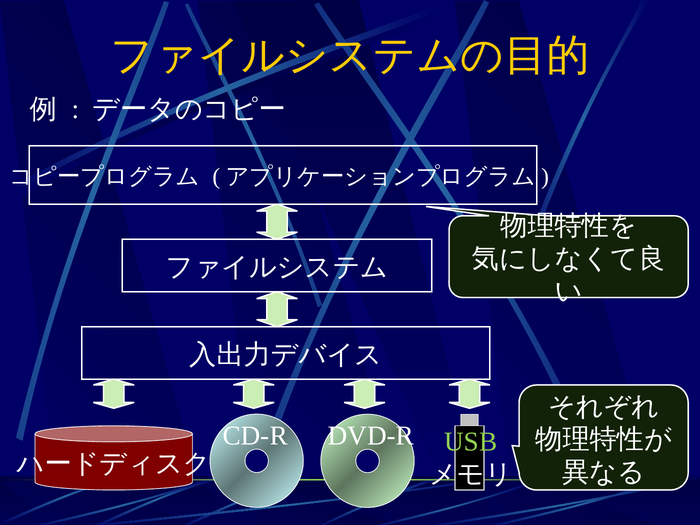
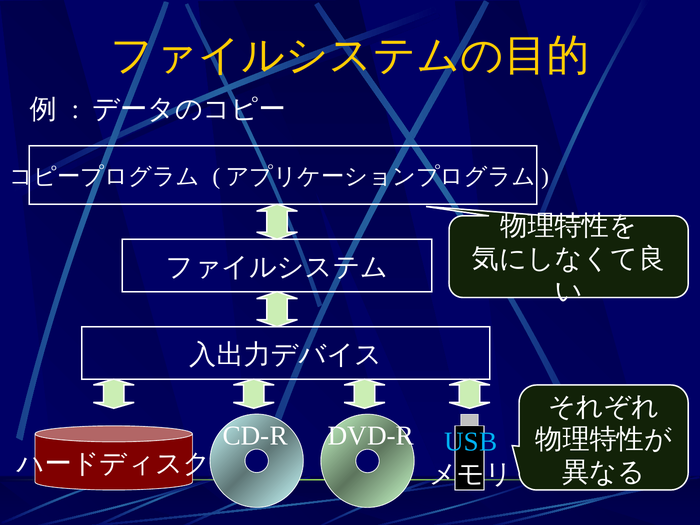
USB colour: light green -> light blue (471, 442)
